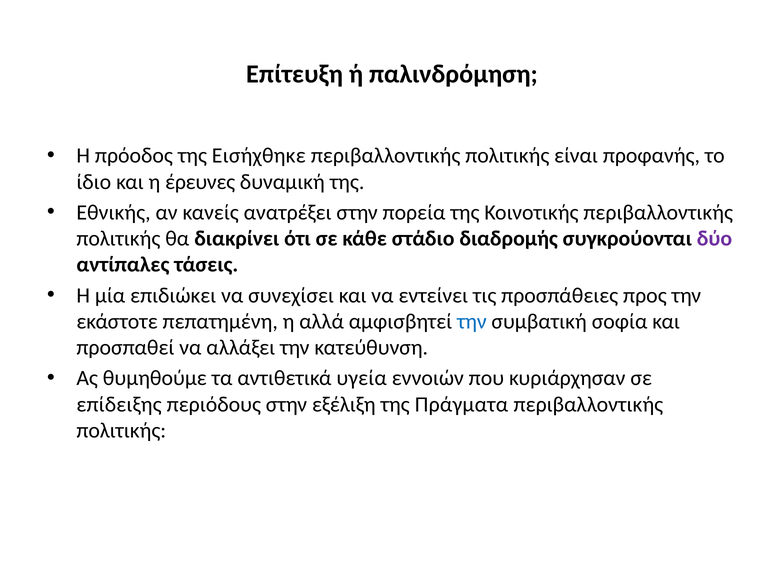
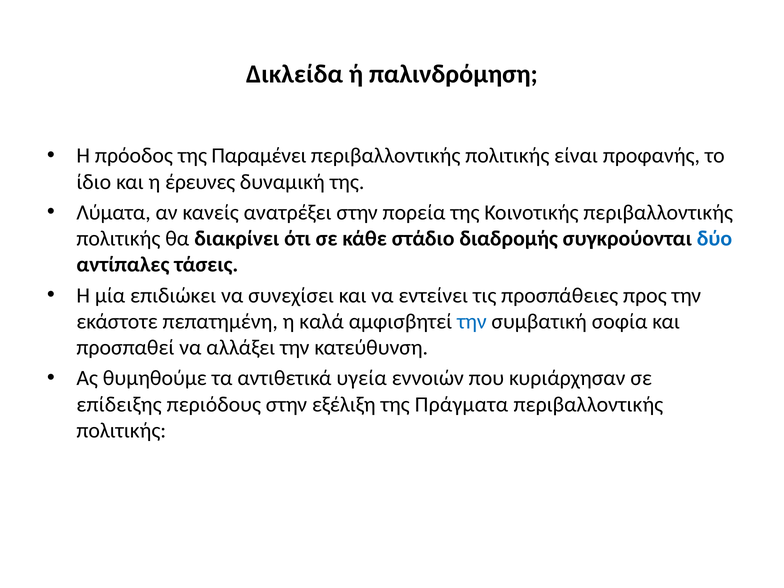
Επίτευξη: Επίτευξη -> Δικλείδα (295, 74)
Εισήχθηκε: Εισήχθηκε -> Παραμένει (259, 156)
Εθνικής: Εθνικής -> Λύματα (114, 212)
δύο colour: purple -> blue (714, 239)
αλλά: αλλά -> καλά (322, 322)
